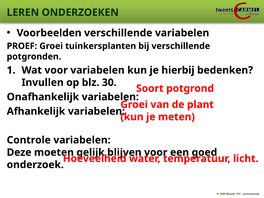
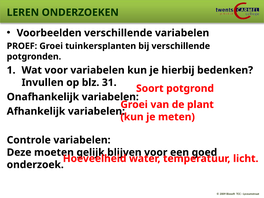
30: 30 -> 31 (109, 83)
